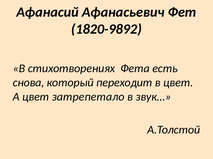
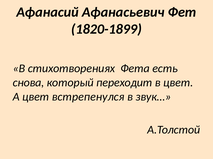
1820-9892: 1820-9892 -> 1820-1899 (106, 29)
затрепетало: затрепетало -> встрепенулся (88, 97)
